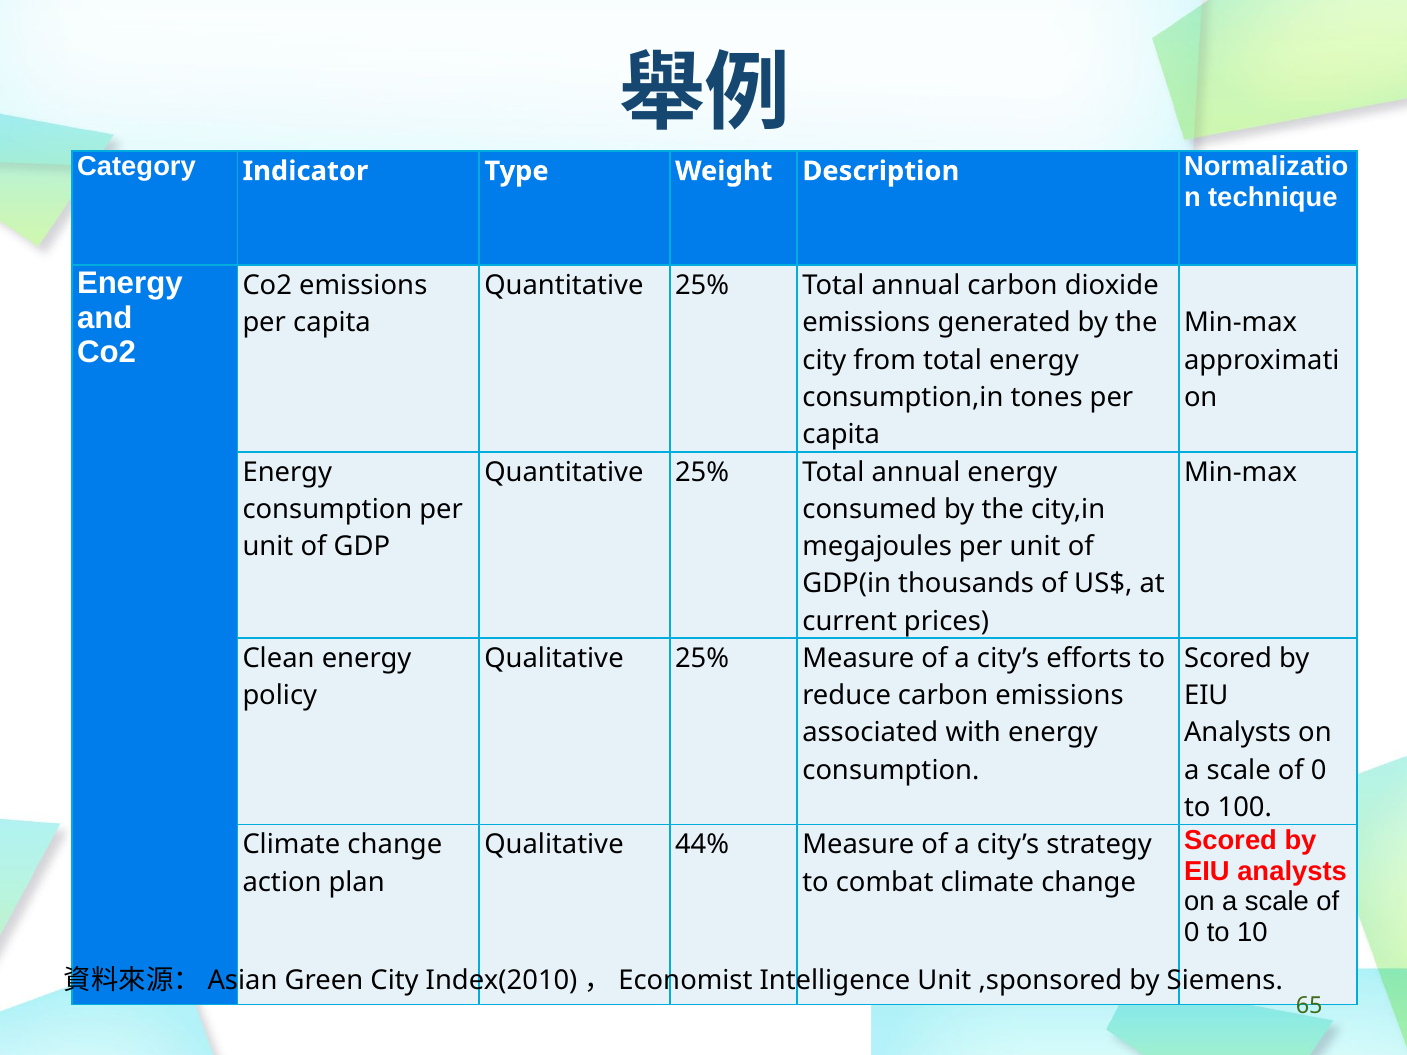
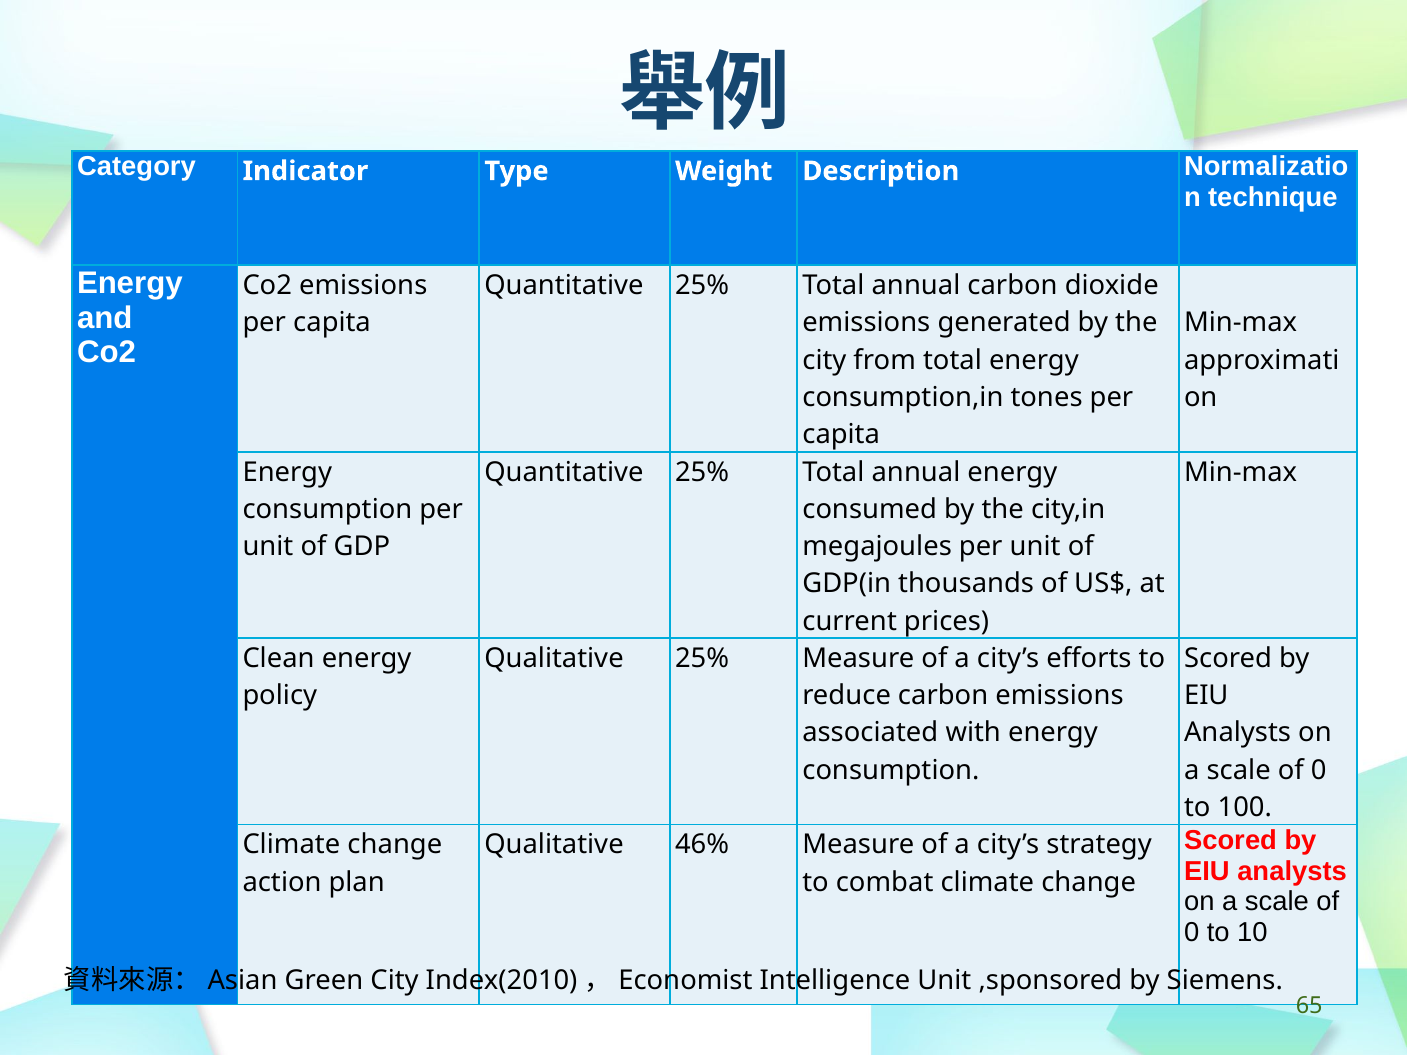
44%: 44% -> 46% (702, 845)
